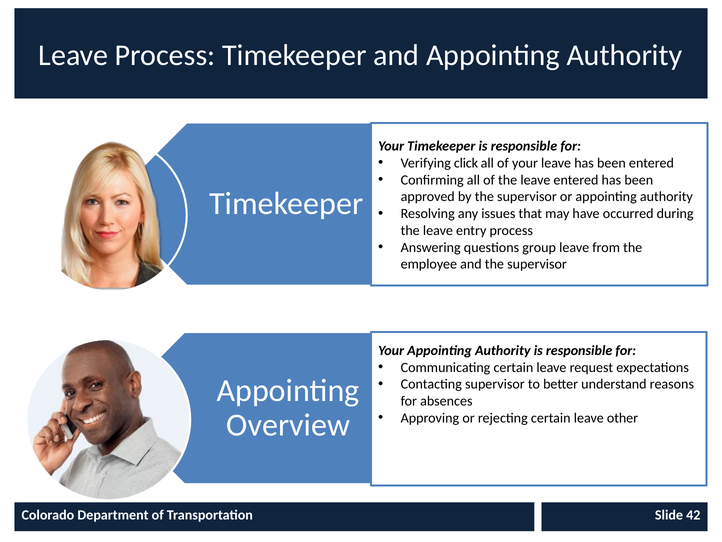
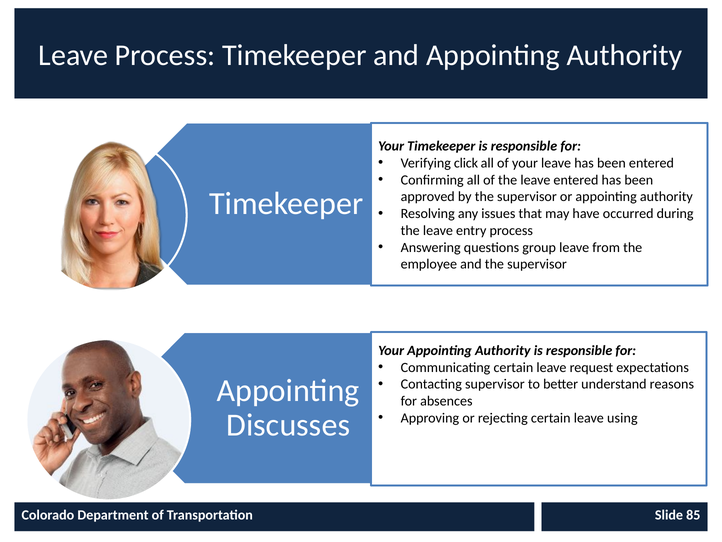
other: other -> using (622, 418)
Overview: Overview -> Discusses (288, 425)
42: 42 -> 85 (693, 515)
